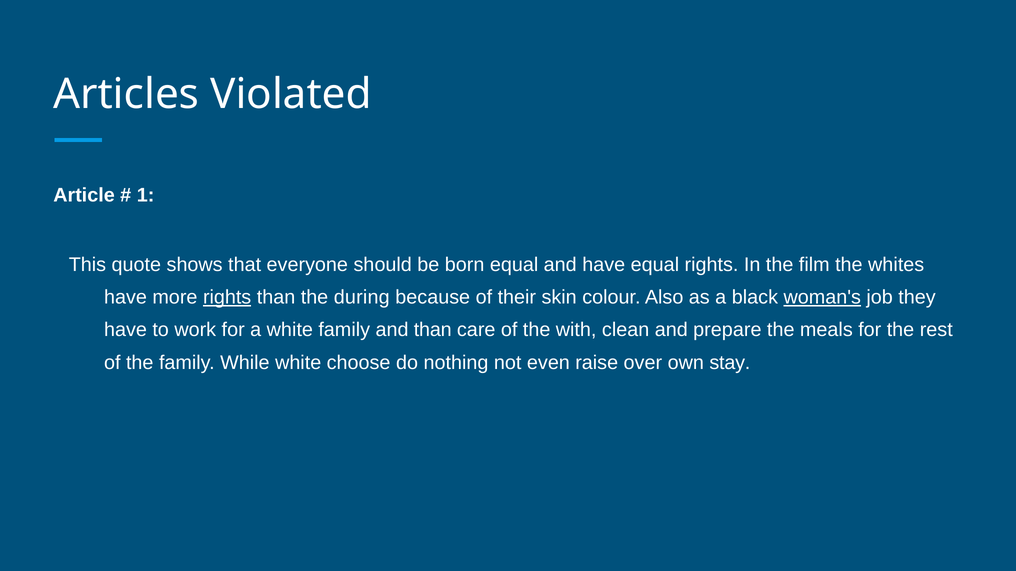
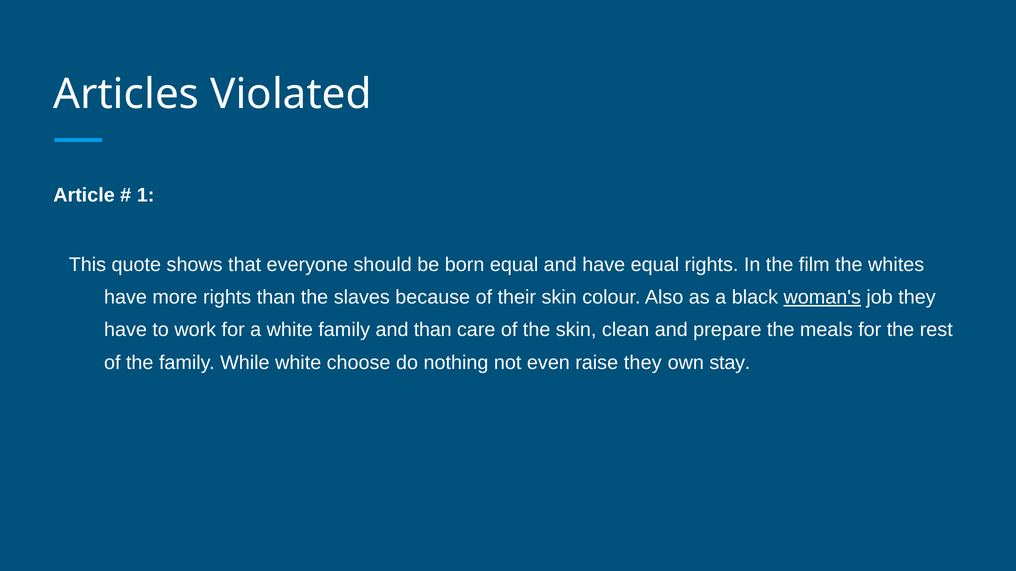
rights underline: present -> none (227, 298)
during: during -> slaves (362, 298)
the with: with -> skin (576, 330)
raise over: over -> they (643, 363)
